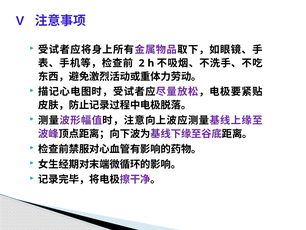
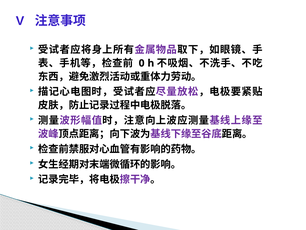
2: 2 -> 0 (142, 63)
